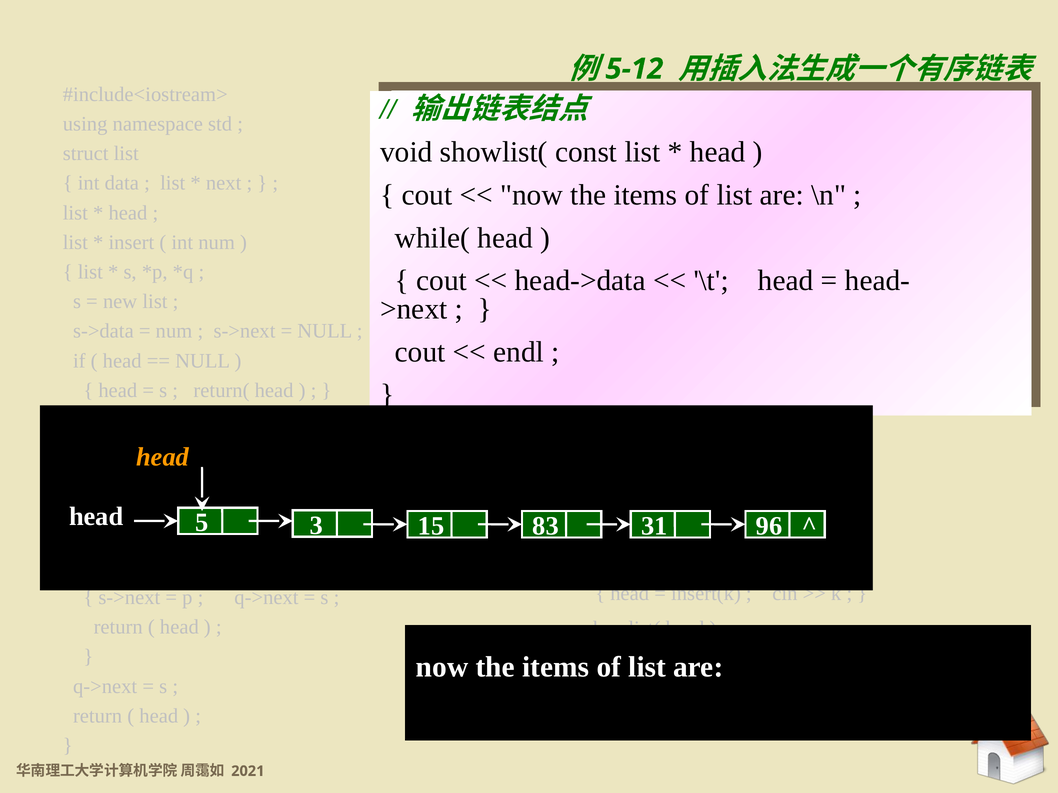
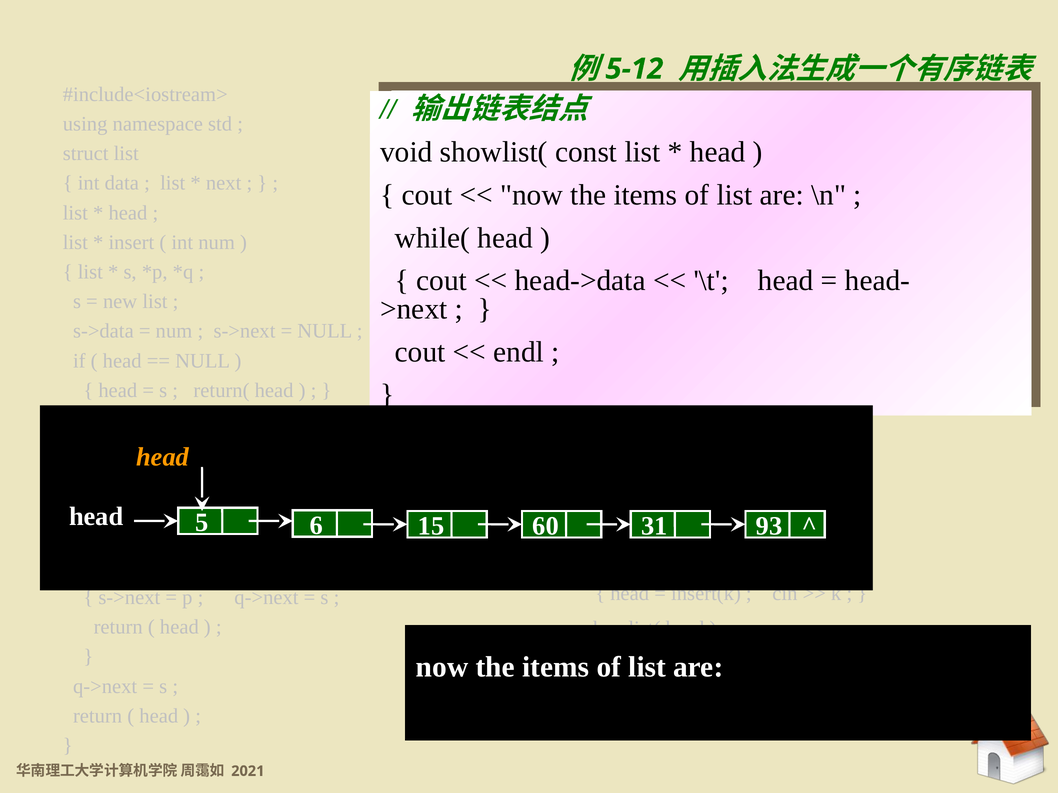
3: 3 -> 6 (316, 526)
83: 83 -> 60 (546, 526)
96: 96 -> 93 (769, 526)
